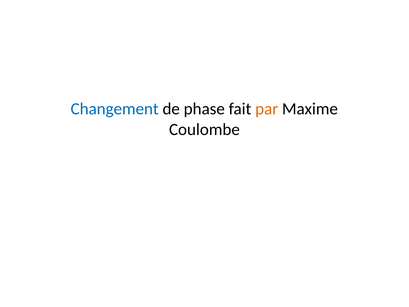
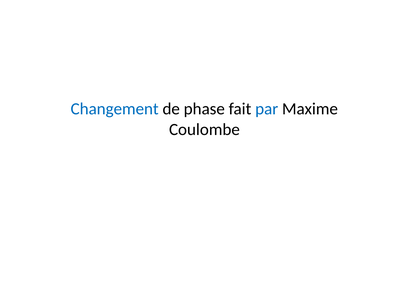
par colour: orange -> blue (267, 109)
